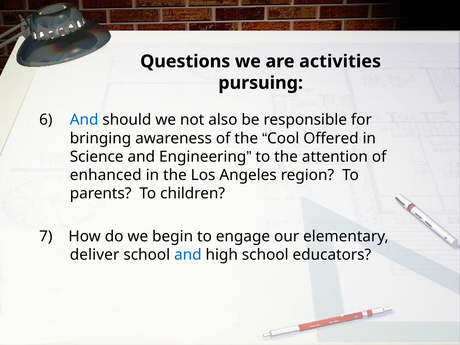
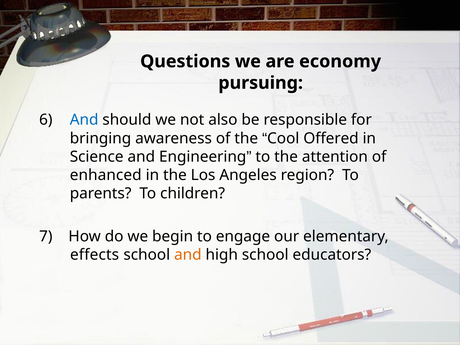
activities: activities -> economy (340, 61)
deliver: deliver -> effects (95, 255)
and colour: blue -> orange (188, 255)
